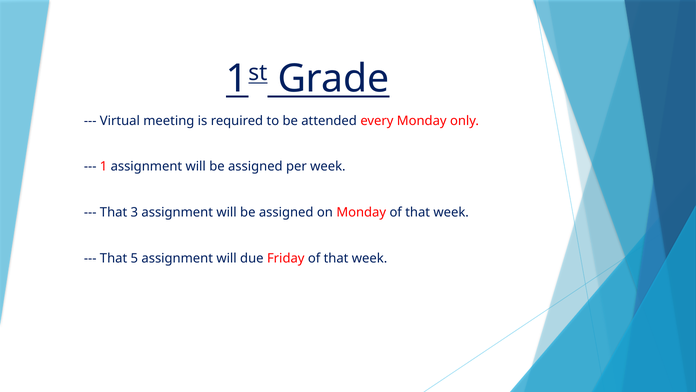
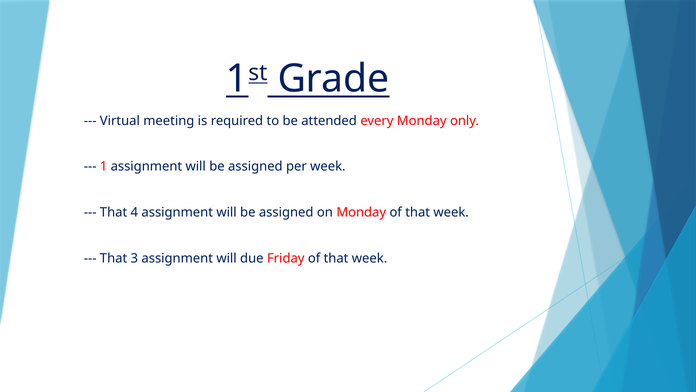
3: 3 -> 4 (134, 212)
5: 5 -> 3 (134, 258)
